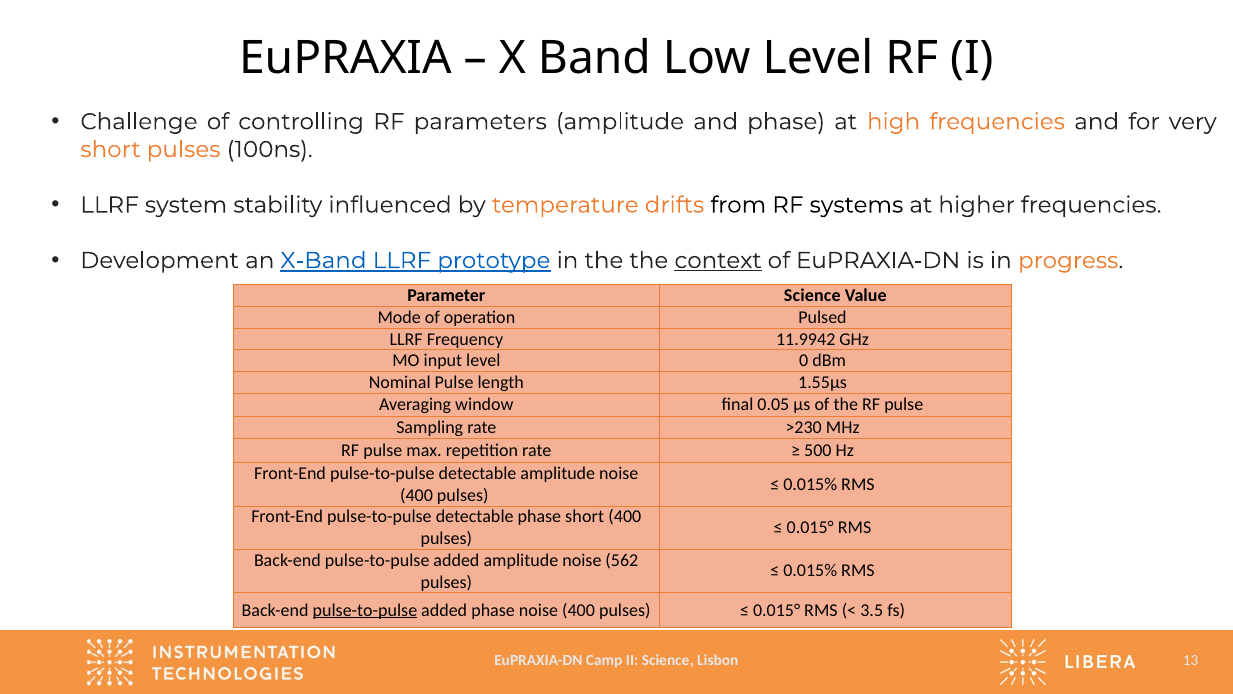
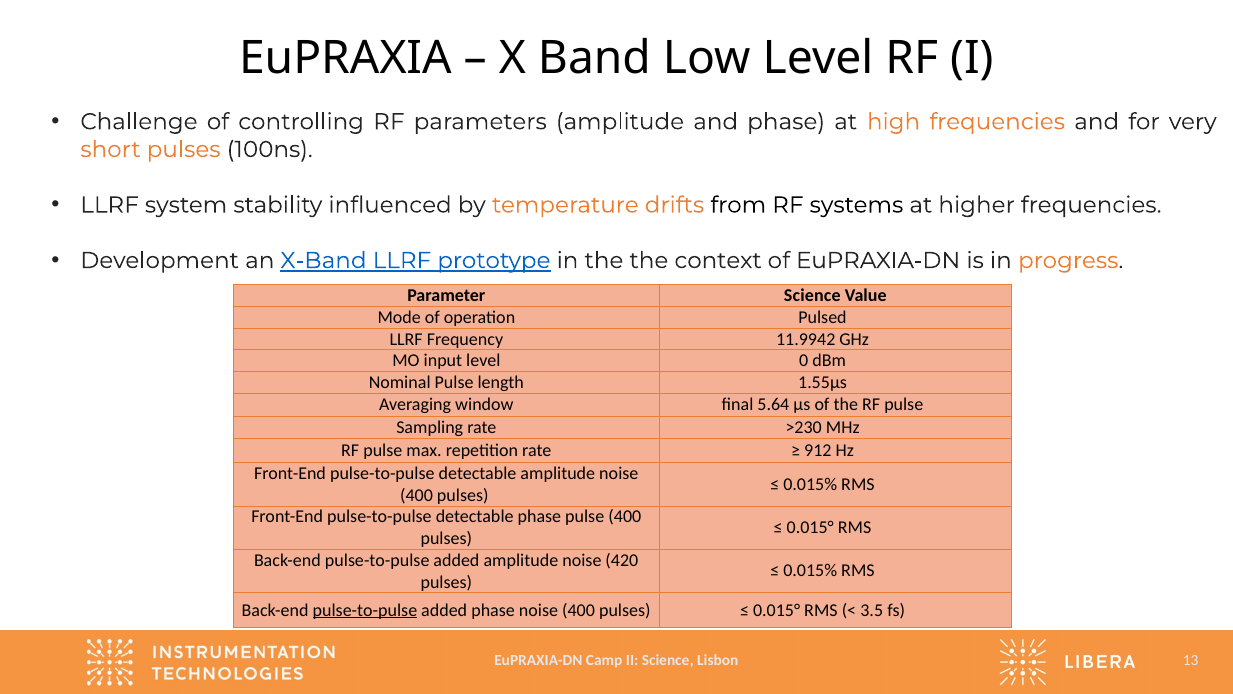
context underline: present -> none (718, 260)
0.05: 0.05 -> 5.64 (773, 405)
500: 500 -> 912 (818, 450)
phase short: short -> pulse (585, 517)
562: 562 -> 420 (622, 560)
